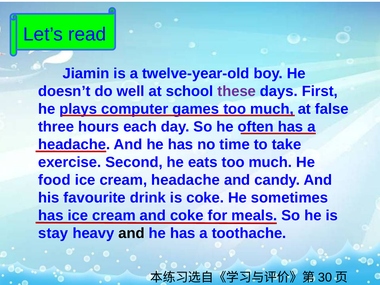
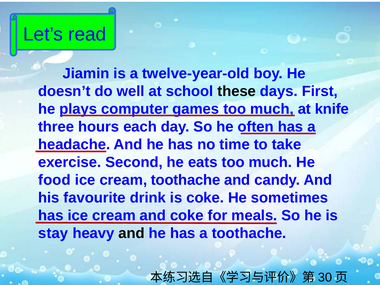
these colour: purple -> black (237, 91)
false: false -> knife (332, 109)
cream headache: headache -> toothache (186, 180)
